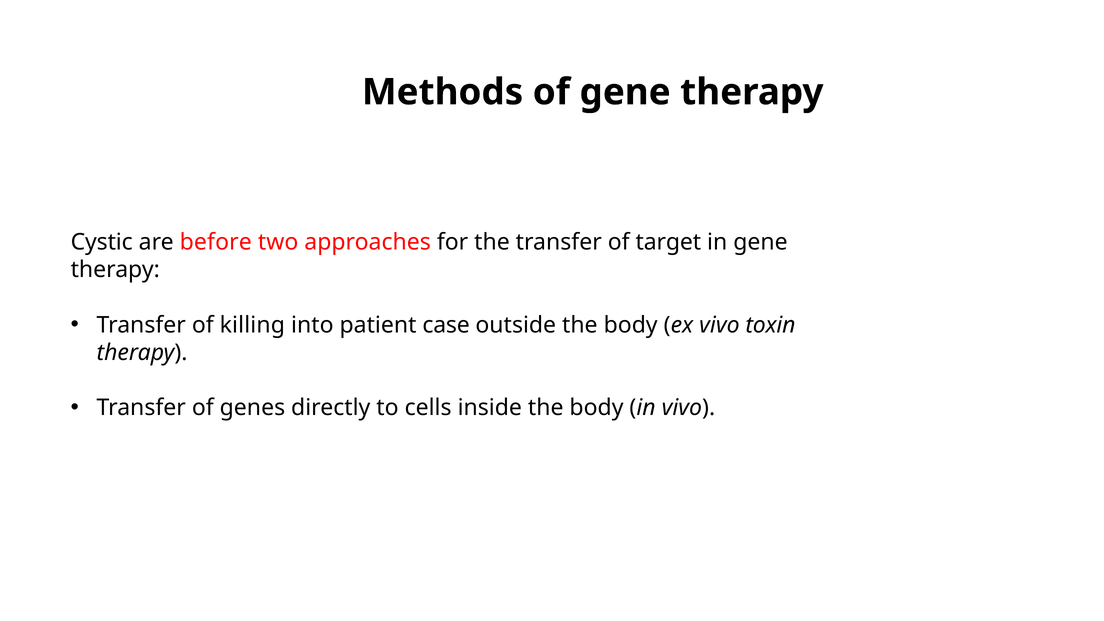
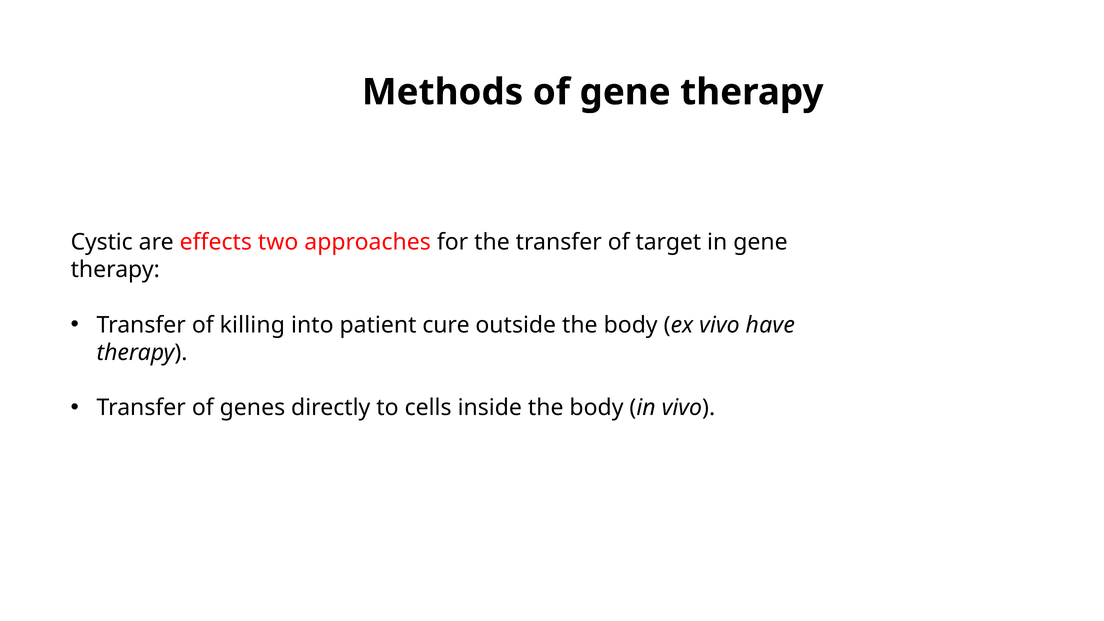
before: before -> effects (216, 242)
case: case -> cure (446, 325)
toxin: toxin -> have (770, 325)
